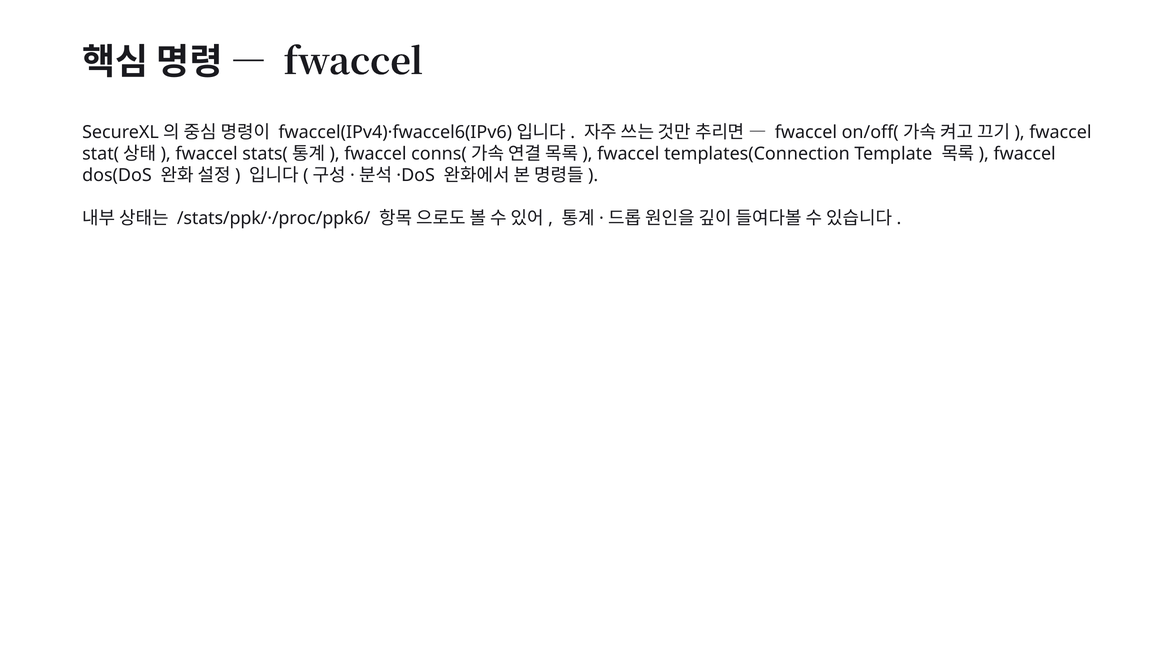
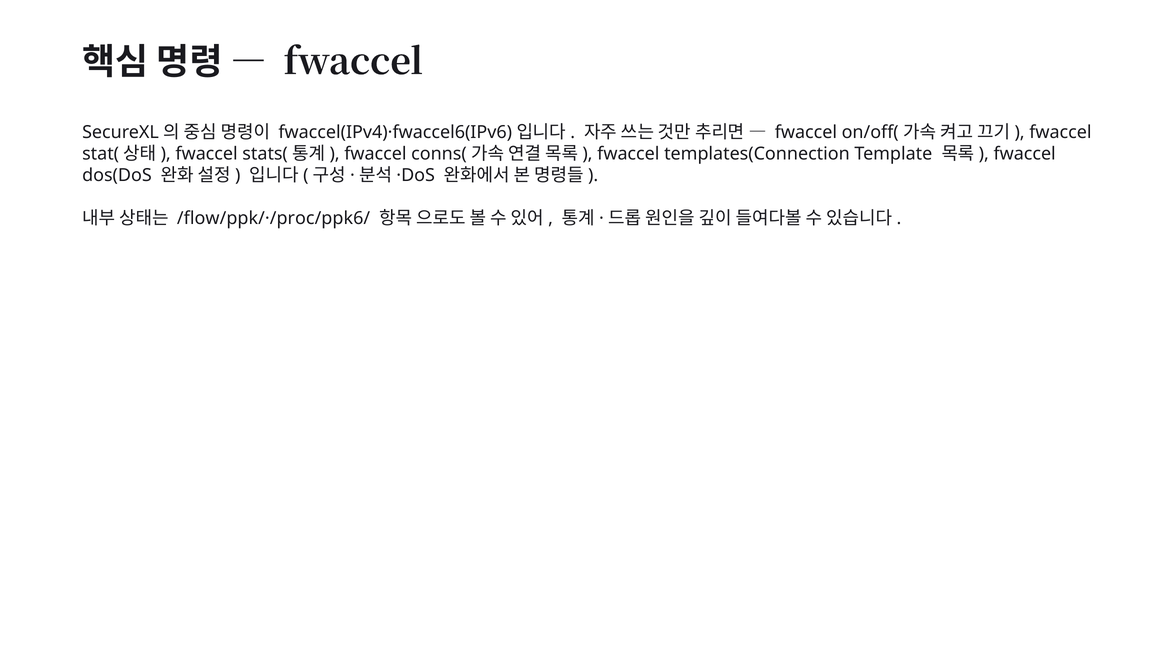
/stats/ppk/·/proc/ppk6/: /stats/ppk/·/proc/ppk6/ -> /flow/ppk/·/proc/ppk6/ (274, 219)
